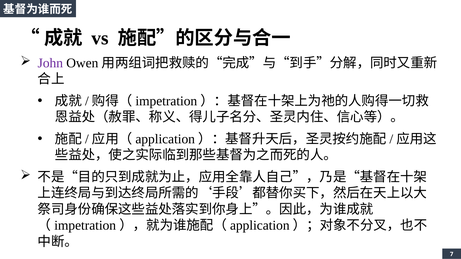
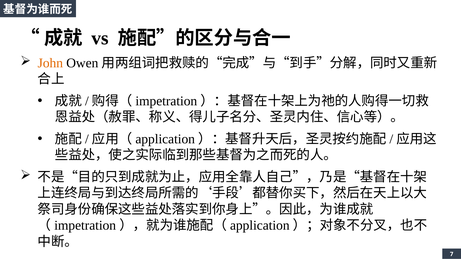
John colour: purple -> orange (50, 63)
